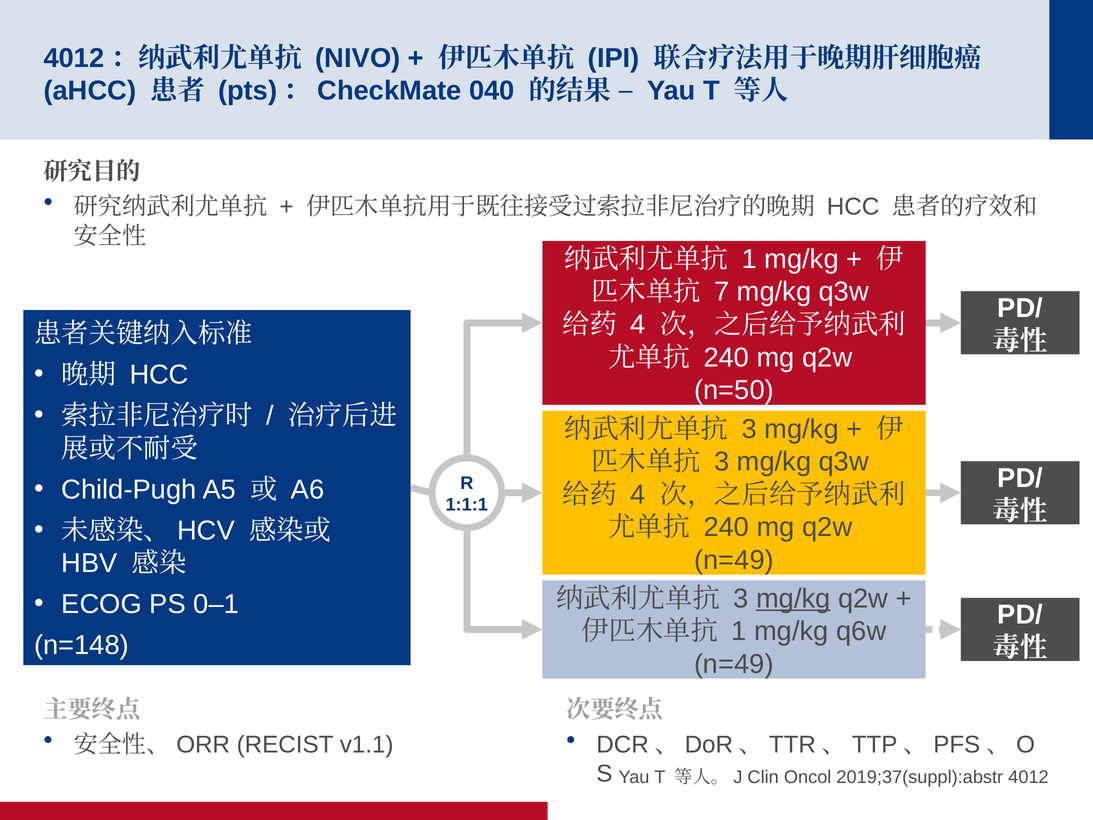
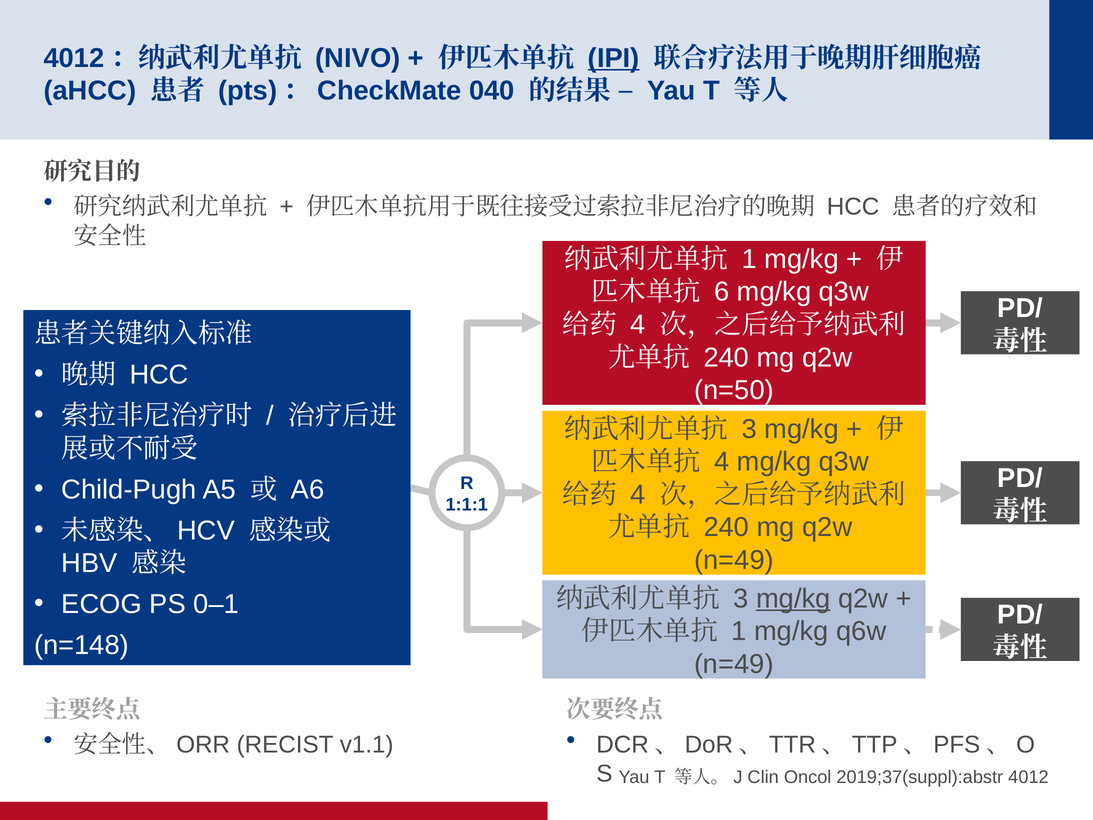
IPI underline: none -> present (614, 58)
7: 7 -> 6 (722, 292)
3: 3 -> 4 (722, 462)
